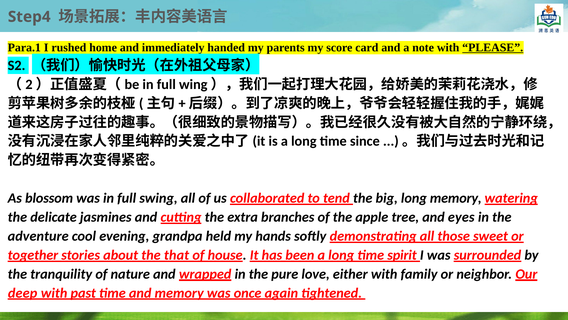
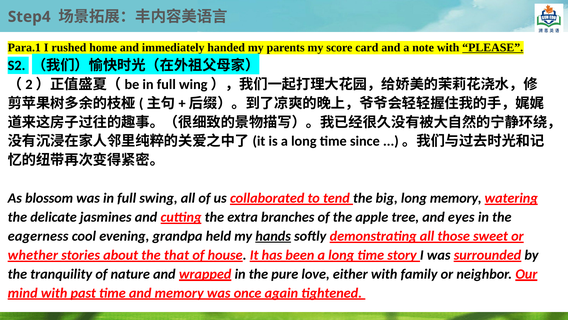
adventure: adventure -> eagerness (38, 236)
hands underline: none -> present (273, 236)
together: together -> whether (33, 255)
spirit: spirit -> story (402, 255)
deep: deep -> mind (23, 293)
